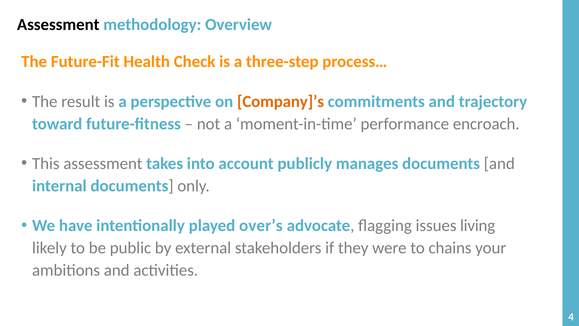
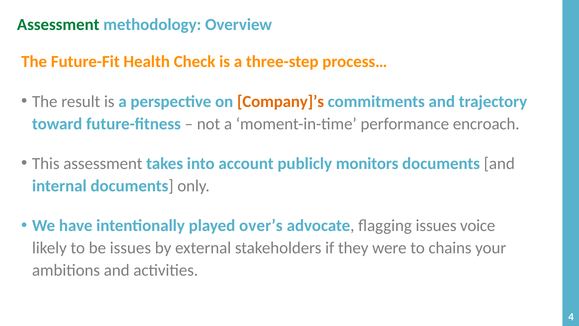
Assessment colour: black -> green (58, 24)
manages: manages -> monitors (367, 163)
living: living -> voice (478, 226)
be public: public -> issues (130, 248)
